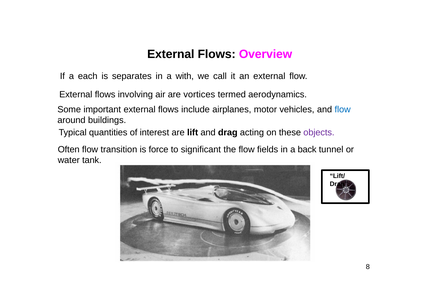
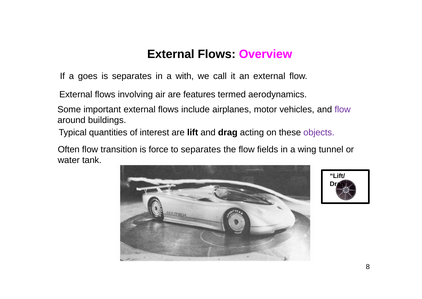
each: each -> goes (88, 76)
vortices: vortices -> features (199, 94)
flow colour: blue -> purple (343, 109)
to significant: significant -> separates (201, 149)
back: back -> wing (307, 149)
